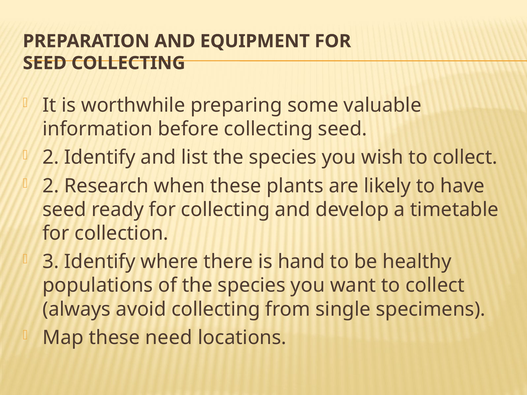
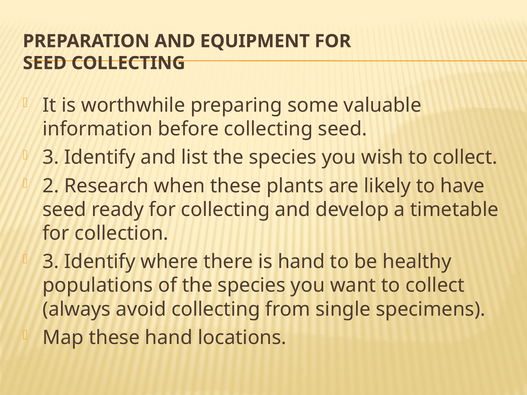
2: 2 -> 3 (51, 158)
these need: need -> hand (169, 338)
